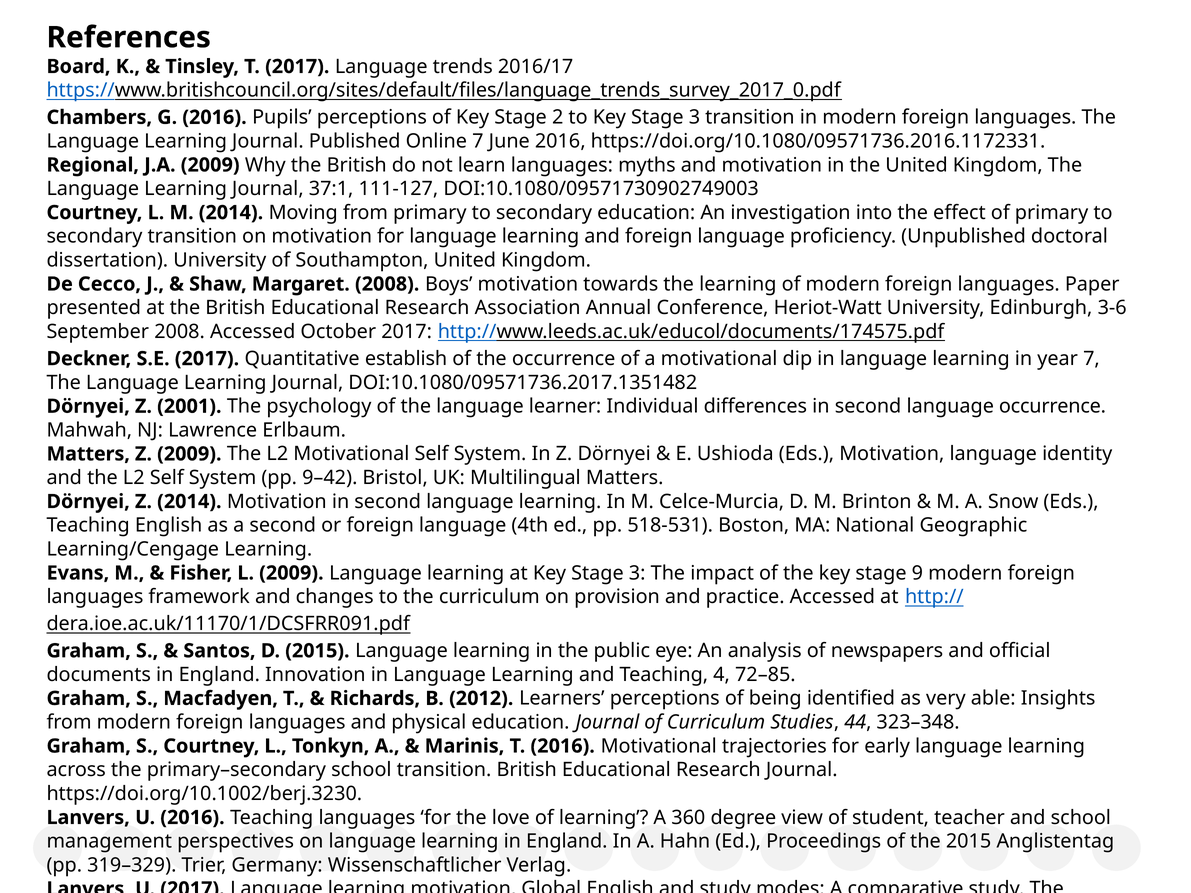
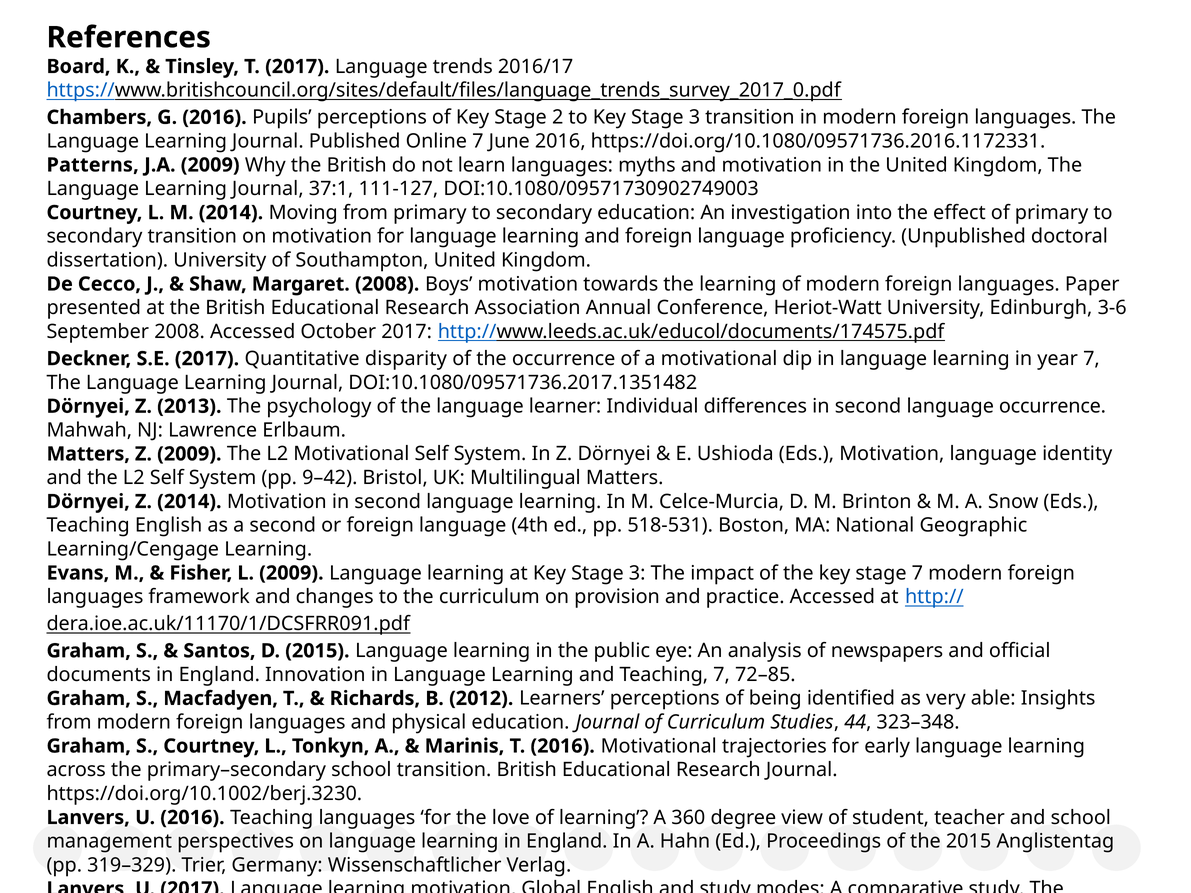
Regional: Regional -> Patterns (93, 165)
establish: establish -> disparity (406, 359)
2001: 2001 -> 2013 (189, 406)
stage 9: 9 -> 7 (917, 573)
Teaching 4: 4 -> 7 (722, 675)
